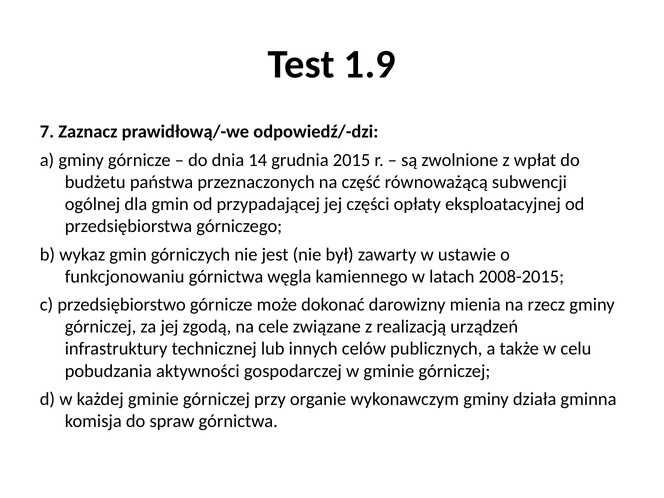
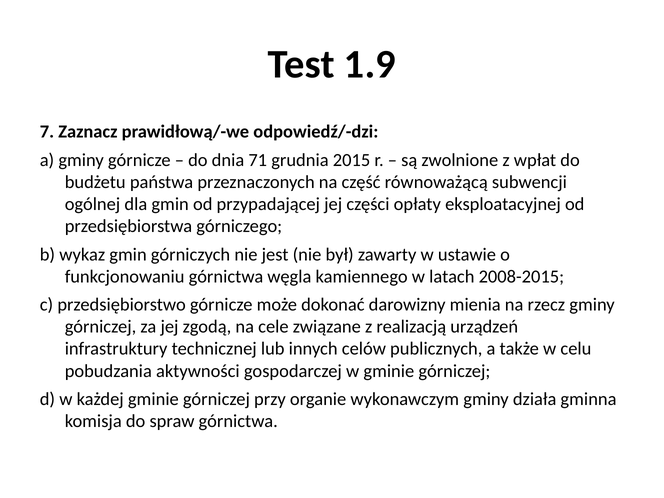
14: 14 -> 71 (258, 160)
